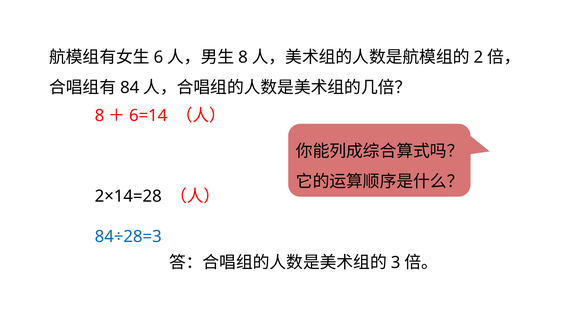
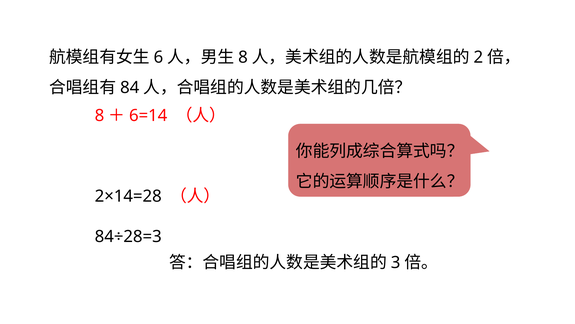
84÷28=3 colour: blue -> black (128, 236)
